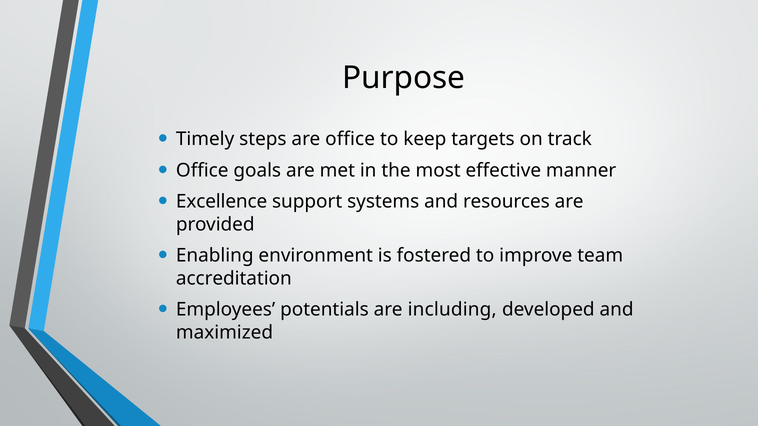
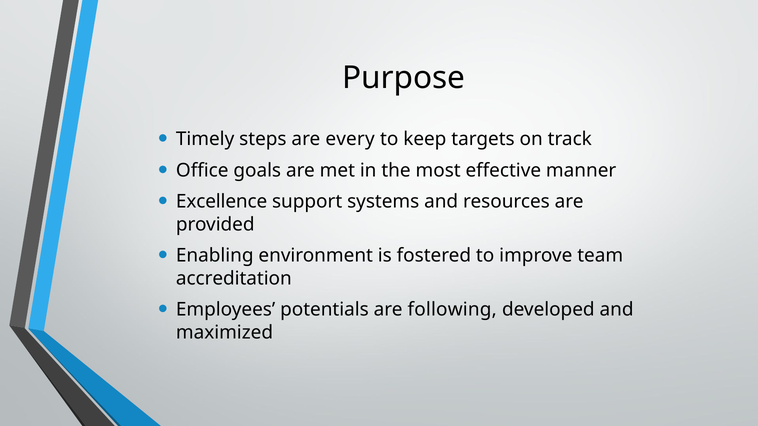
are office: office -> every (350, 139)
including: including -> following (452, 310)
